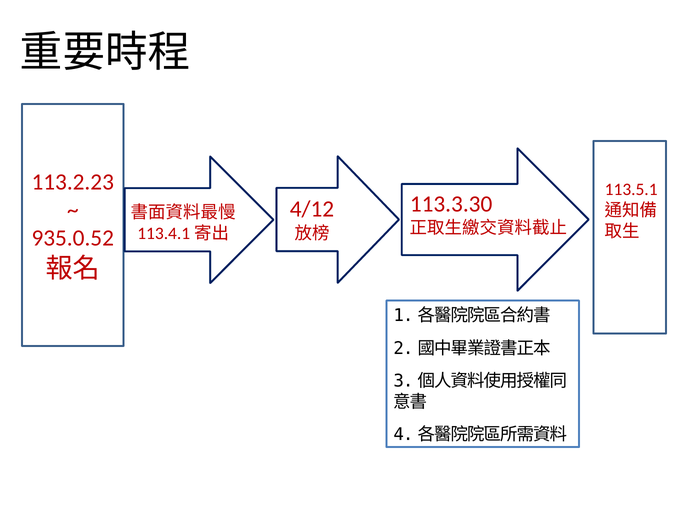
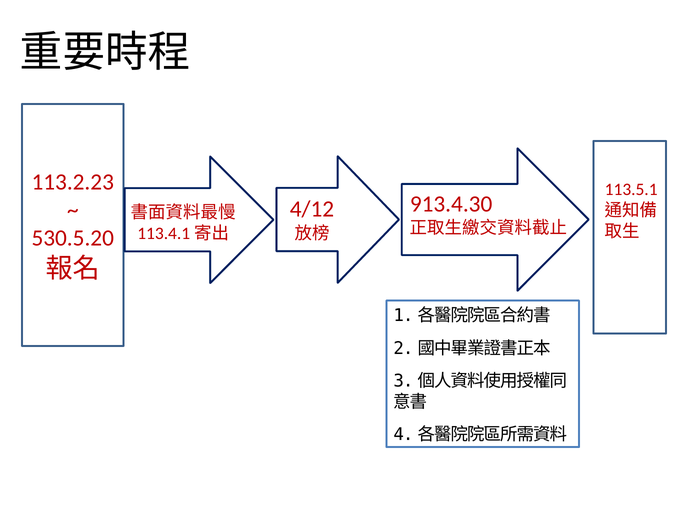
113.3.30: 113.3.30 -> 913.4.30 (451, 204)
935.0.52: 935.0.52 -> 530.5.20 (73, 238)
